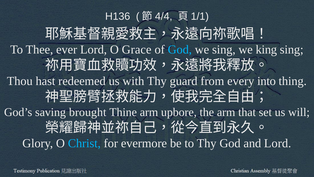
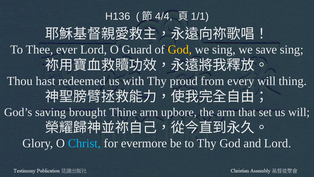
Grace: Grace -> Guard (137, 49)
God colour: light blue -> yellow (180, 49)
king: king -> save (266, 49)
guard: guard -> proud (184, 81)
every into: into -> will (267, 81)
